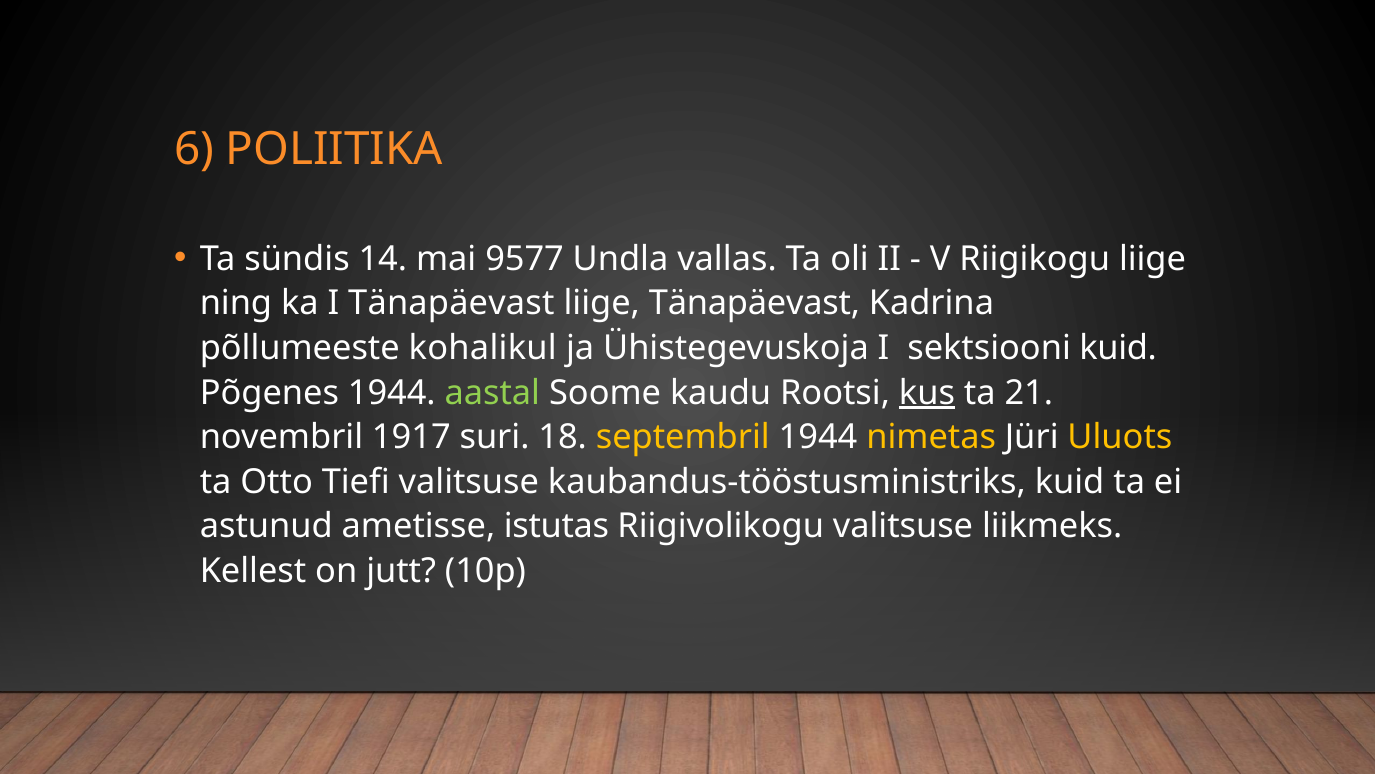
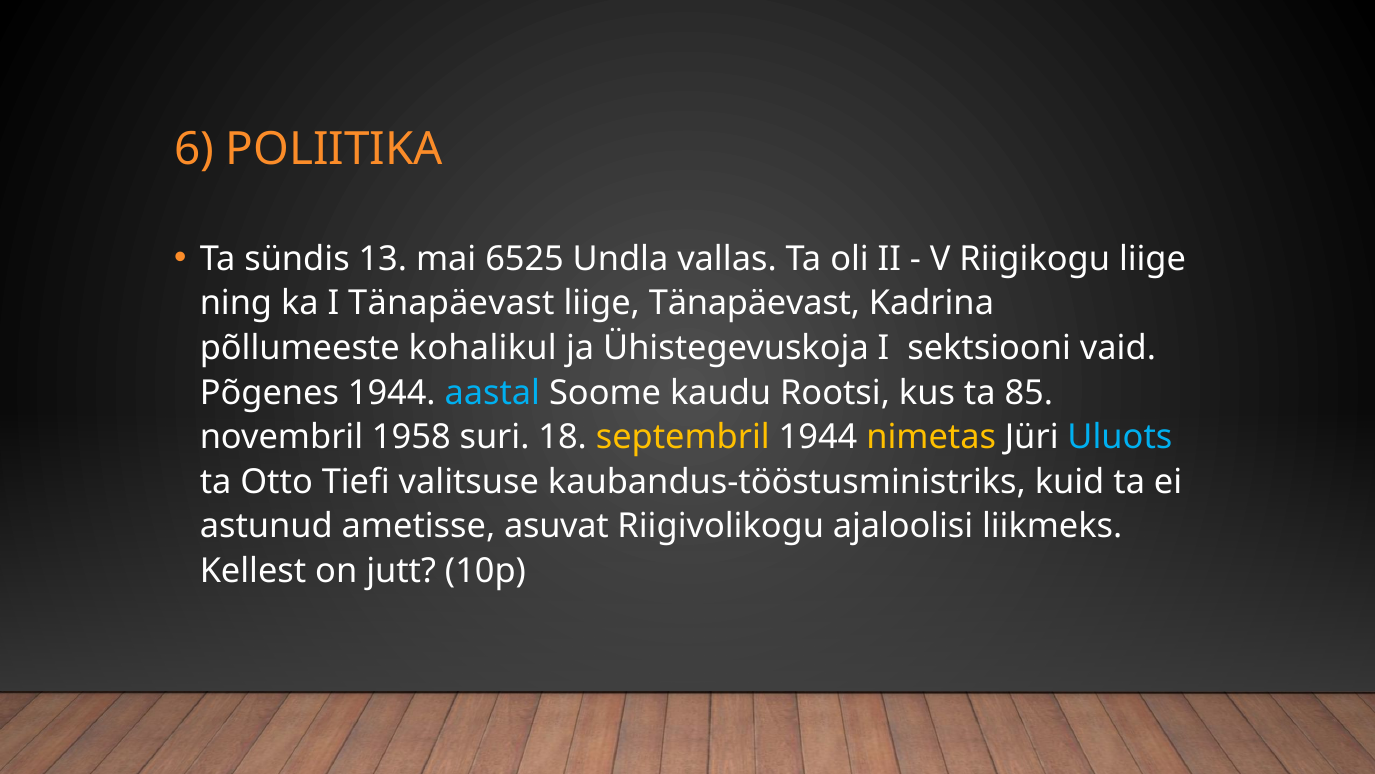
14: 14 -> 13 (383, 259)
9577: 9577 -> 6525 (525, 259)
sektsiooni kuid: kuid -> vaid (1118, 348)
aastal colour: light green -> light blue (492, 392)
kus underline: present -> none (927, 392)
21: 21 -> 85 (1029, 392)
1917: 1917 -> 1958 (411, 437)
Uluots colour: yellow -> light blue (1120, 437)
istutas: istutas -> asuvat (556, 526)
Riigivolikogu valitsuse: valitsuse -> ajaloolisi (903, 526)
